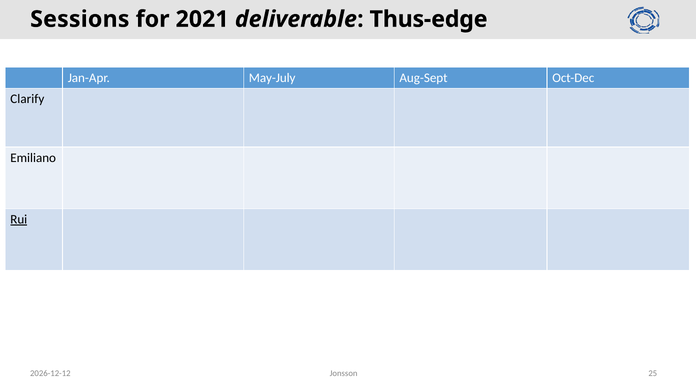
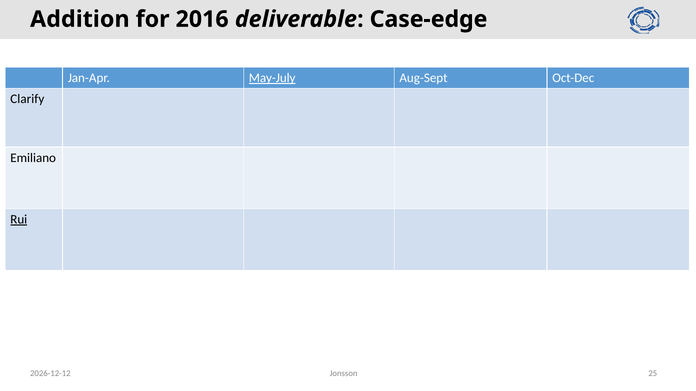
Sessions: Sessions -> Addition (80, 19)
2021: 2021 -> 2016 (202, 19)
Thus-edge: Thus-edge -> Case-edge (429, 19)
May-July underline: none -> present (272, 78)
